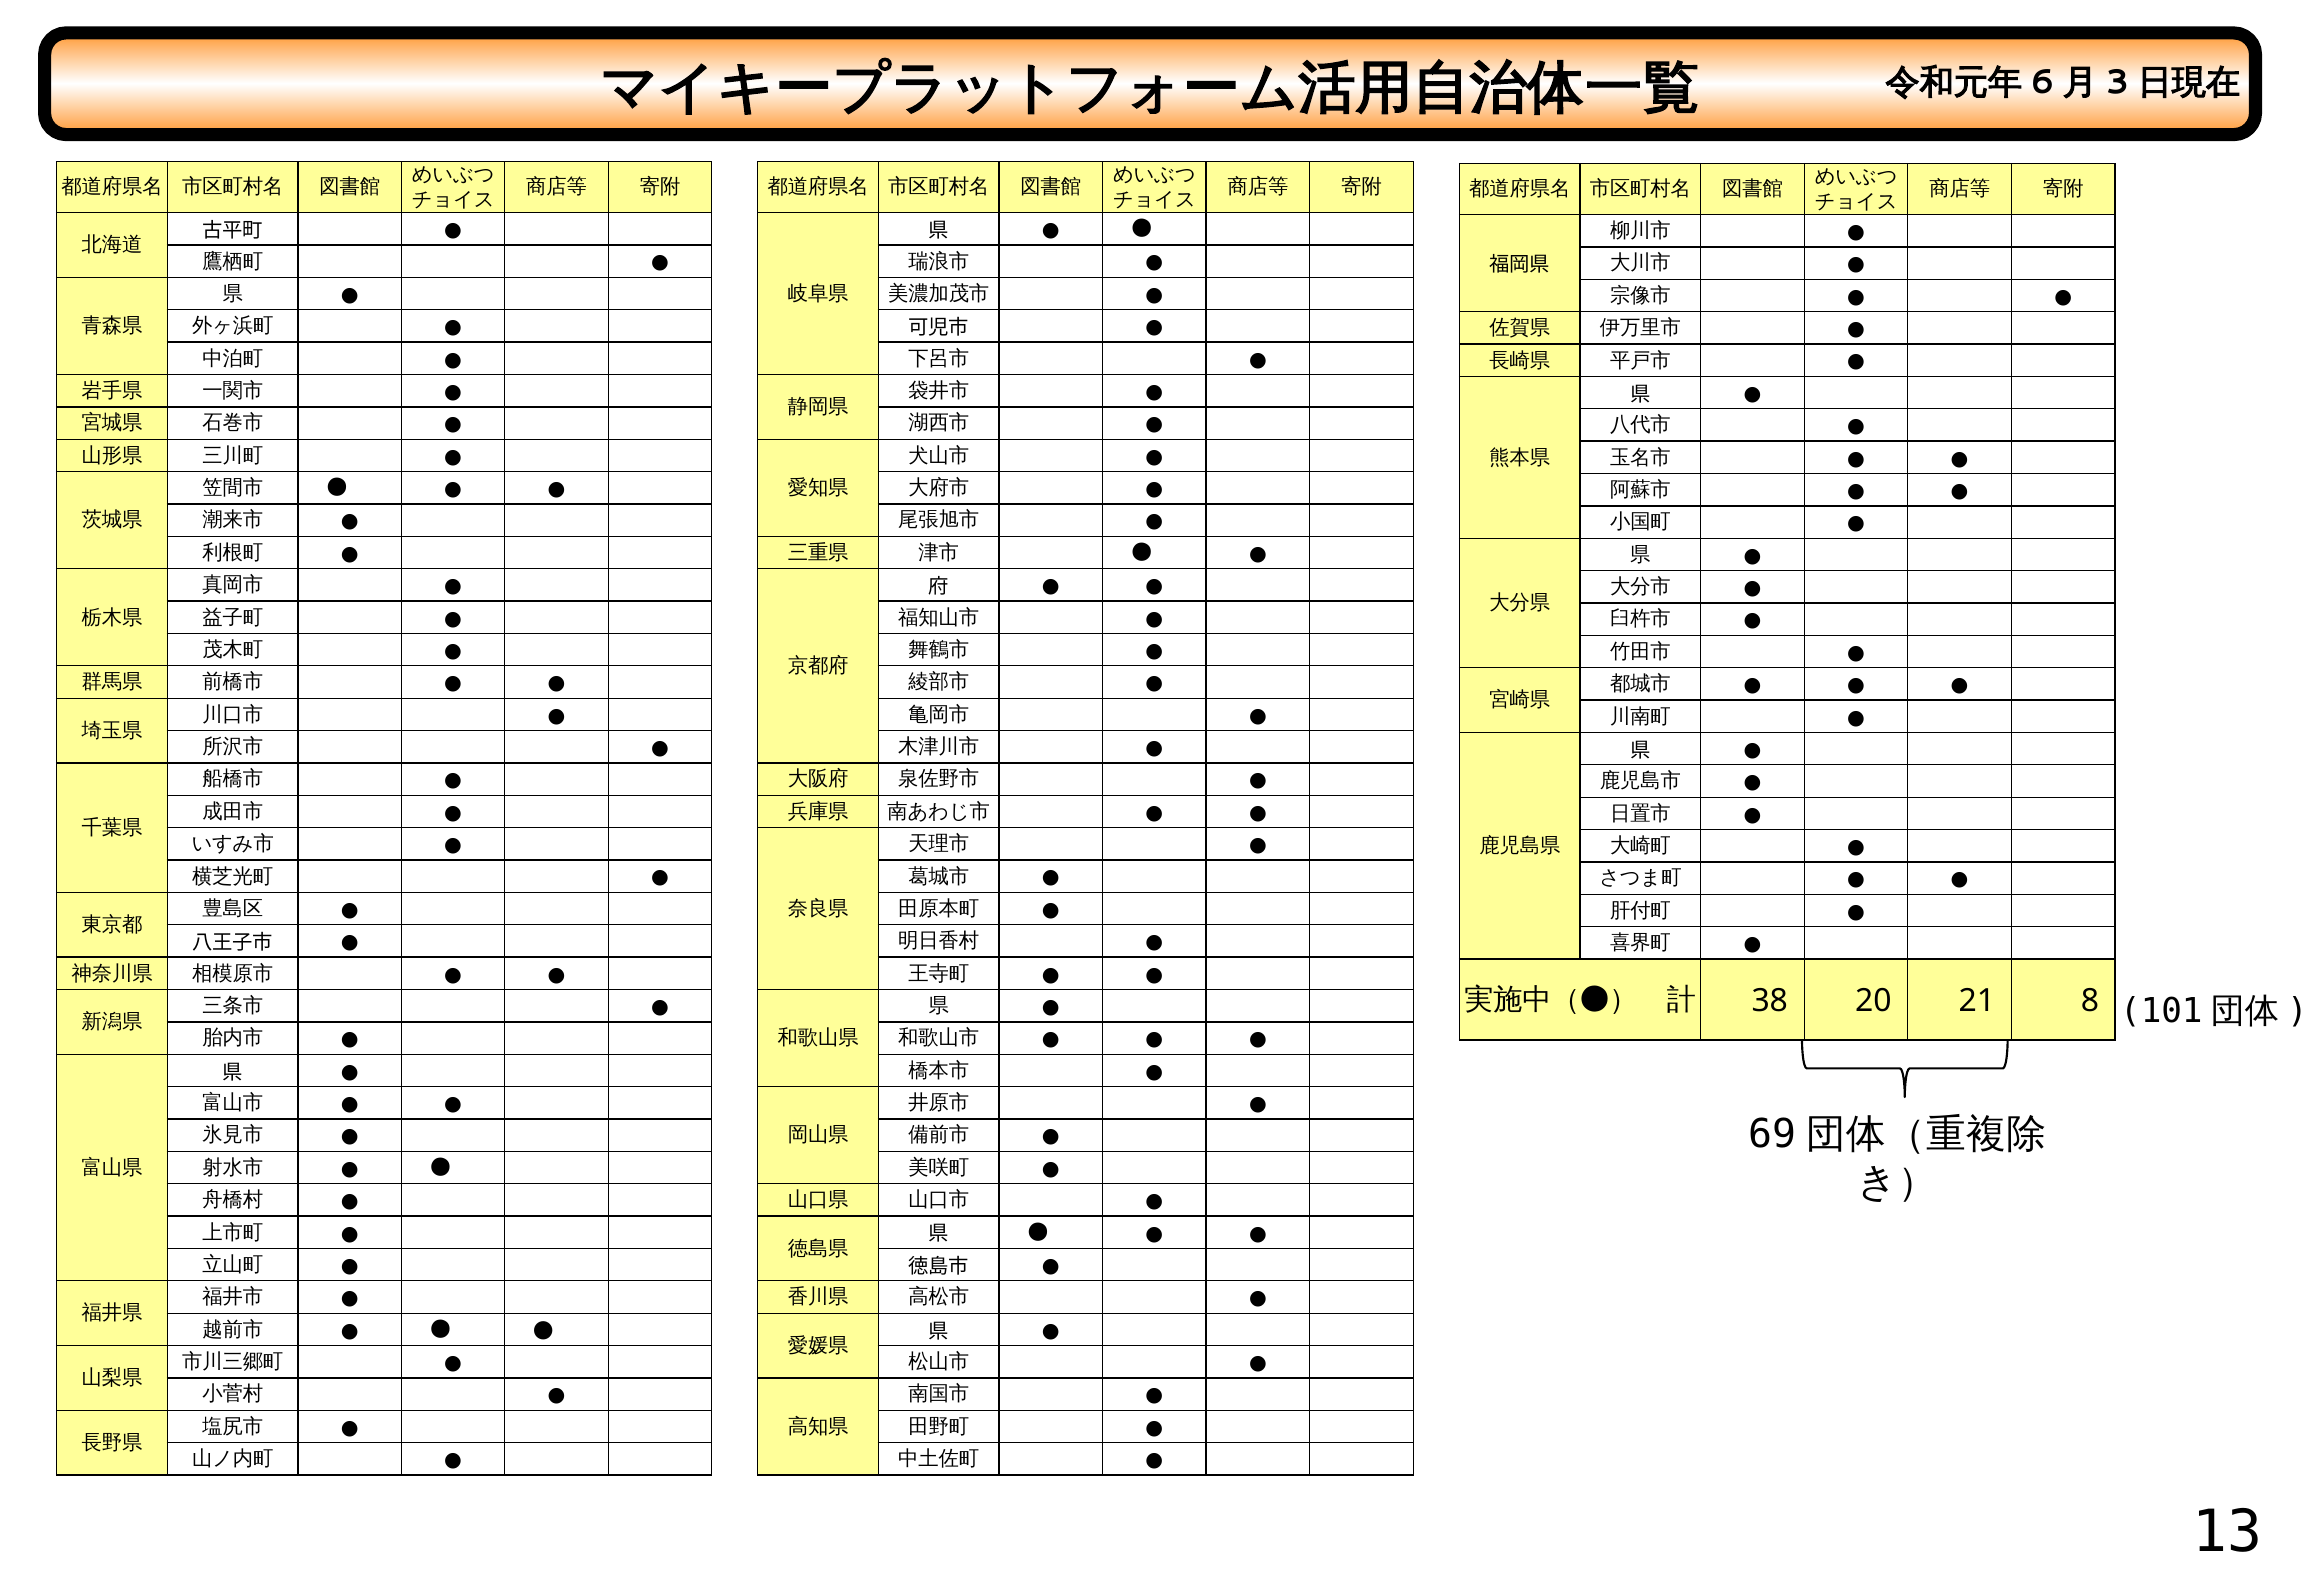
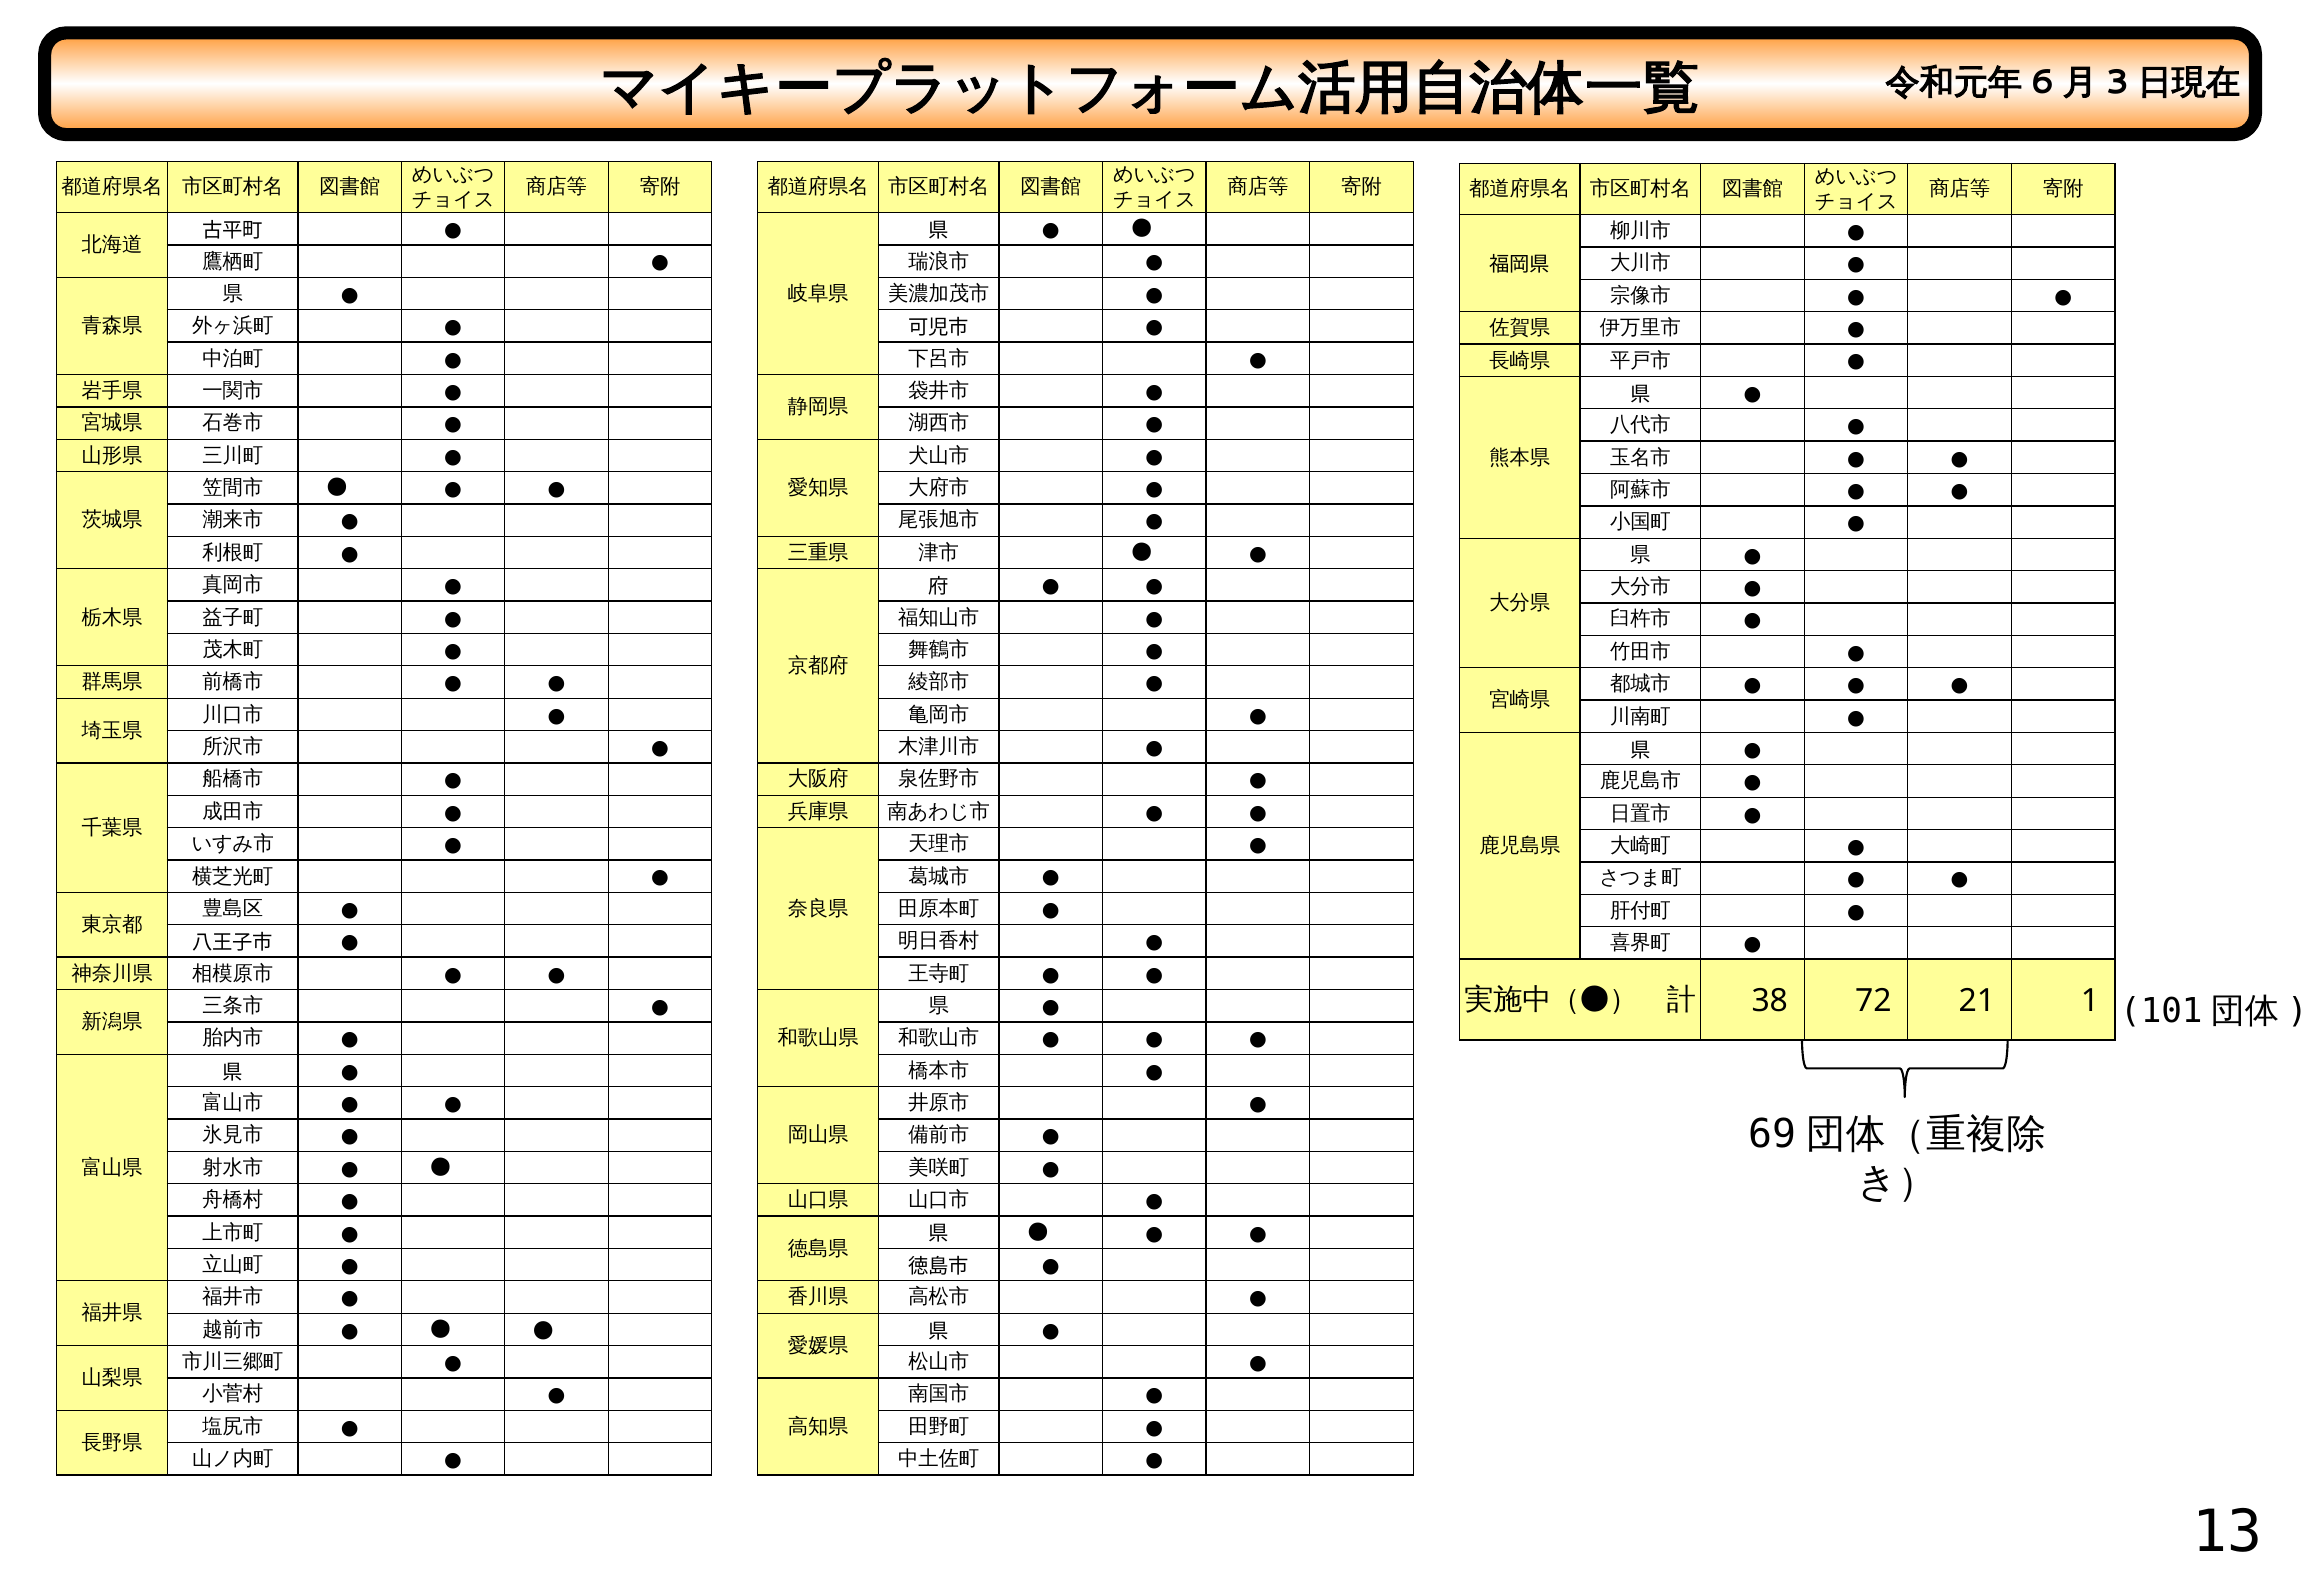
20: 20 -> 72 (1873, 1001)
8: 8 -> 1 (2090, 1001)
